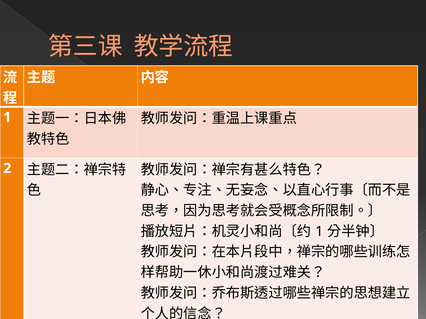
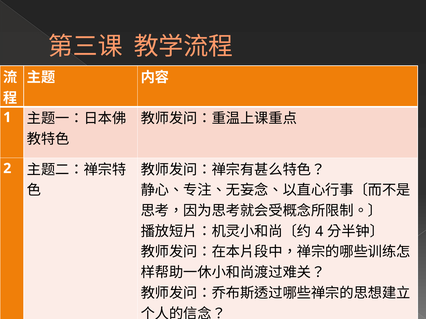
1: 1 -> 4 (319, 232)
